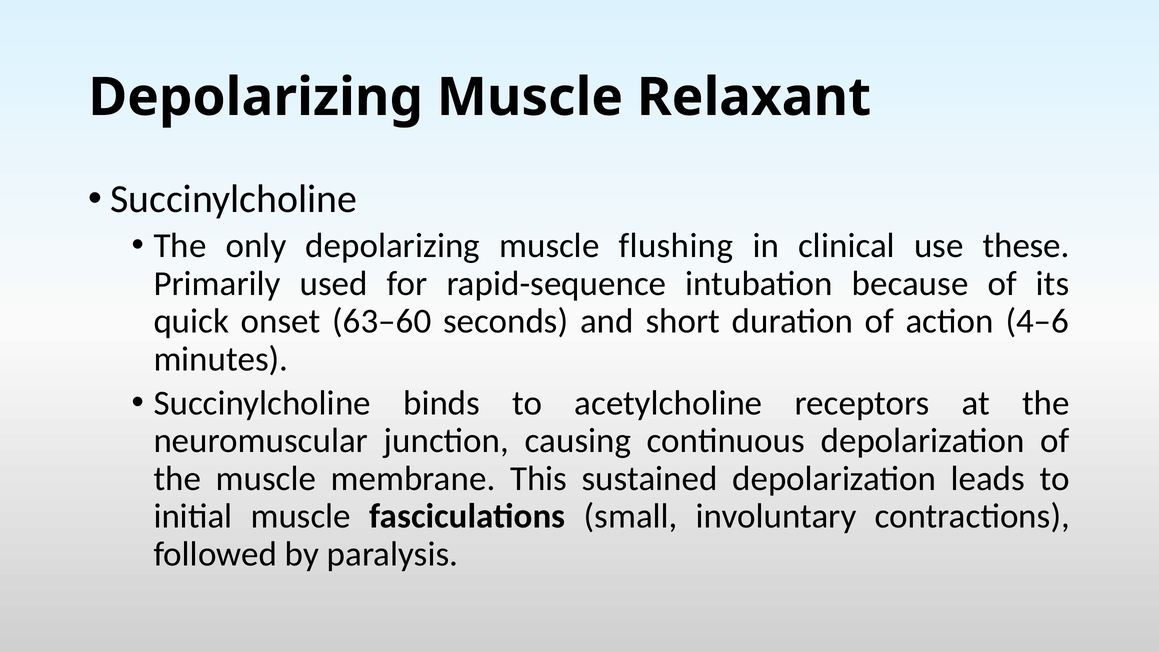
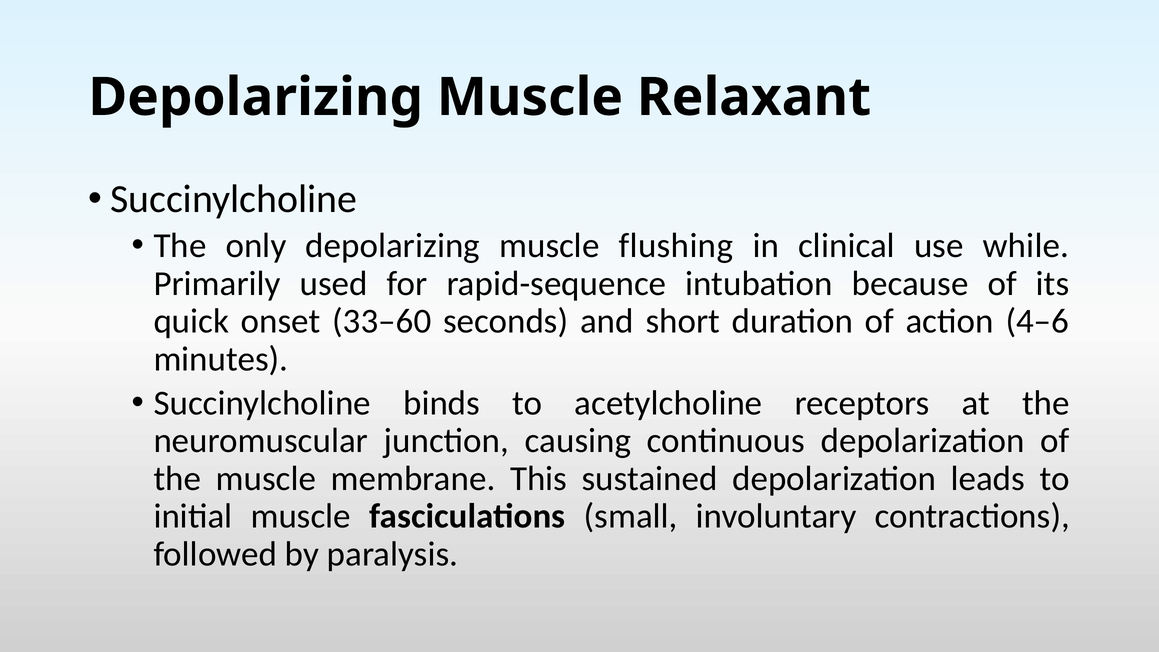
these: these -> while (1026, 246)
63–60: 63–60 -> 33–60 (382, 321)
